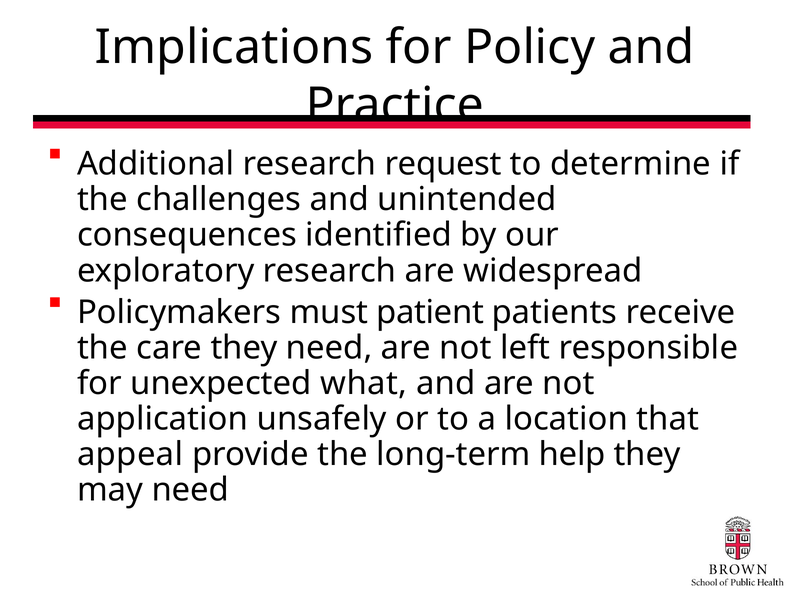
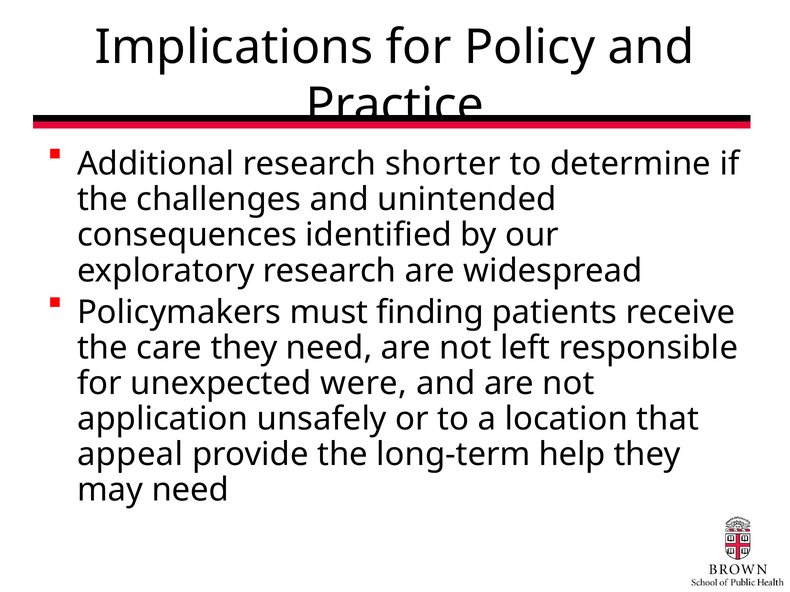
request: request -> shorter (443, 164)
patient: patient -> finding (430, 313)
what: what -> were (364, 384)
